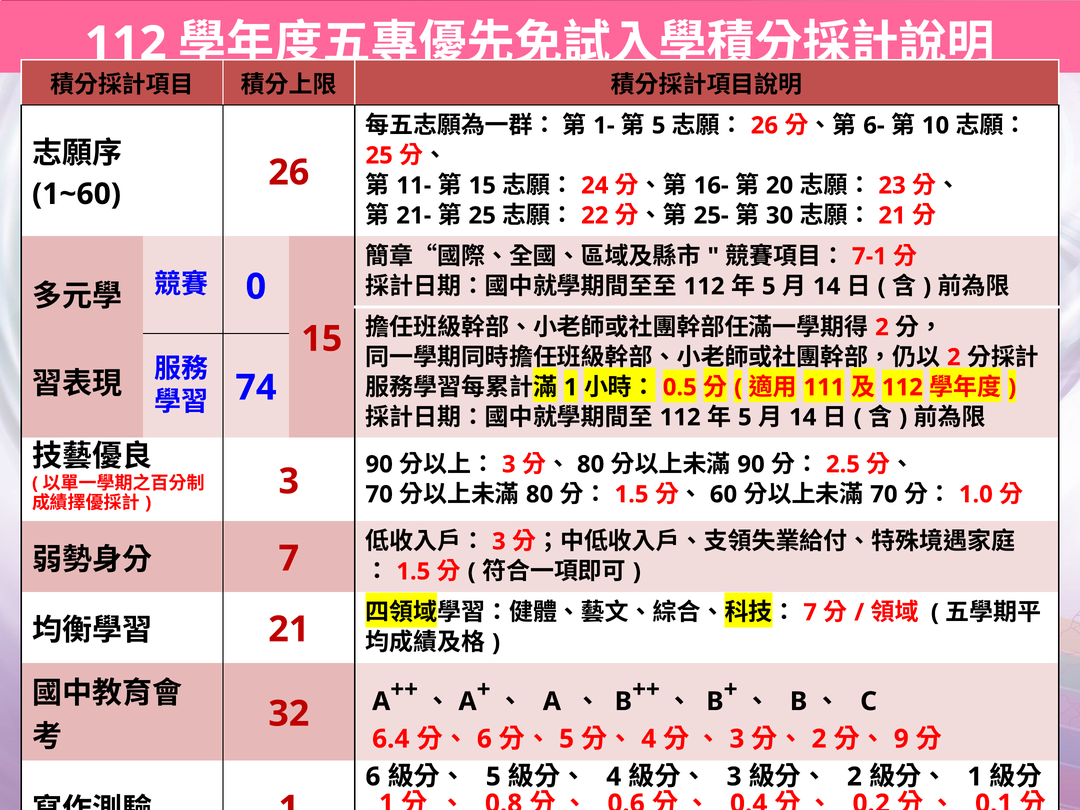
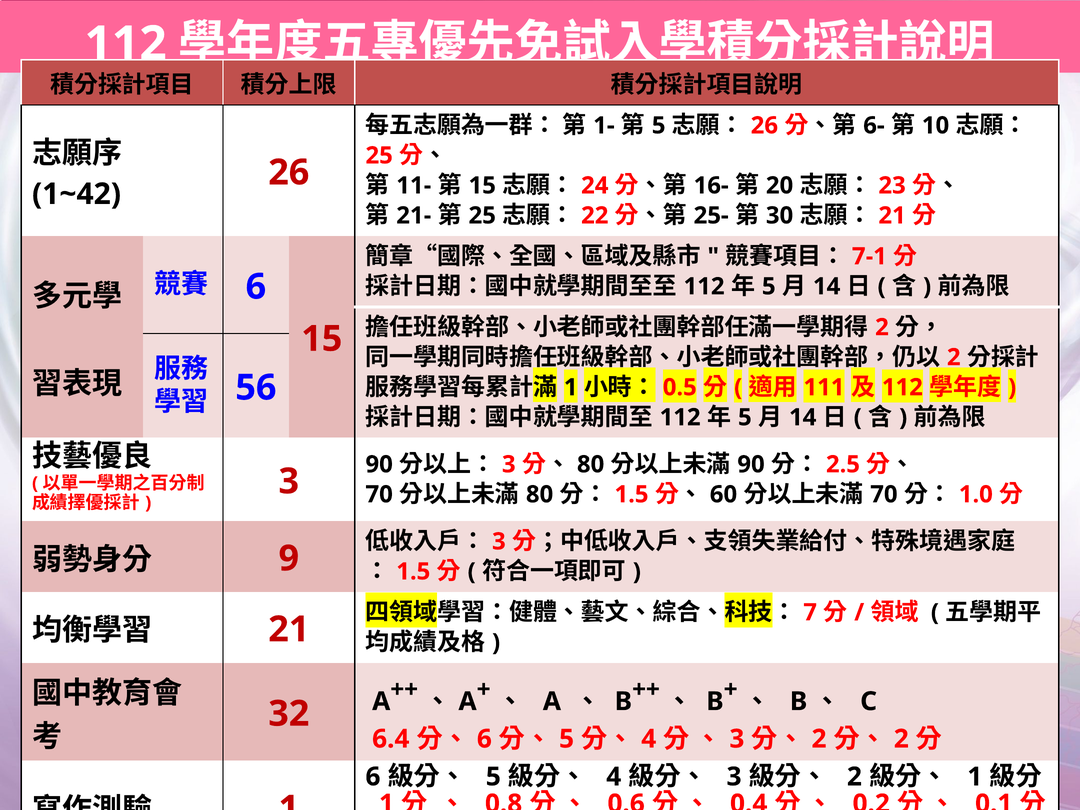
1~60: 1~60 -> 1~42 (77, 194)
0: 0 -> 6 (256, 287)
74: 74 -> 56 (256, 388)
7: 7 -> 9 (289, 559)
9: 9 -> 2 (901, 739)
